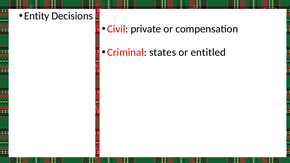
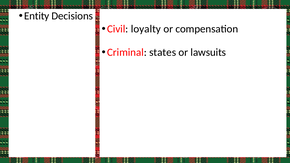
private: private -> loyalty (146, 29)
entitled: entitled -> lawsuits (208, 52)
